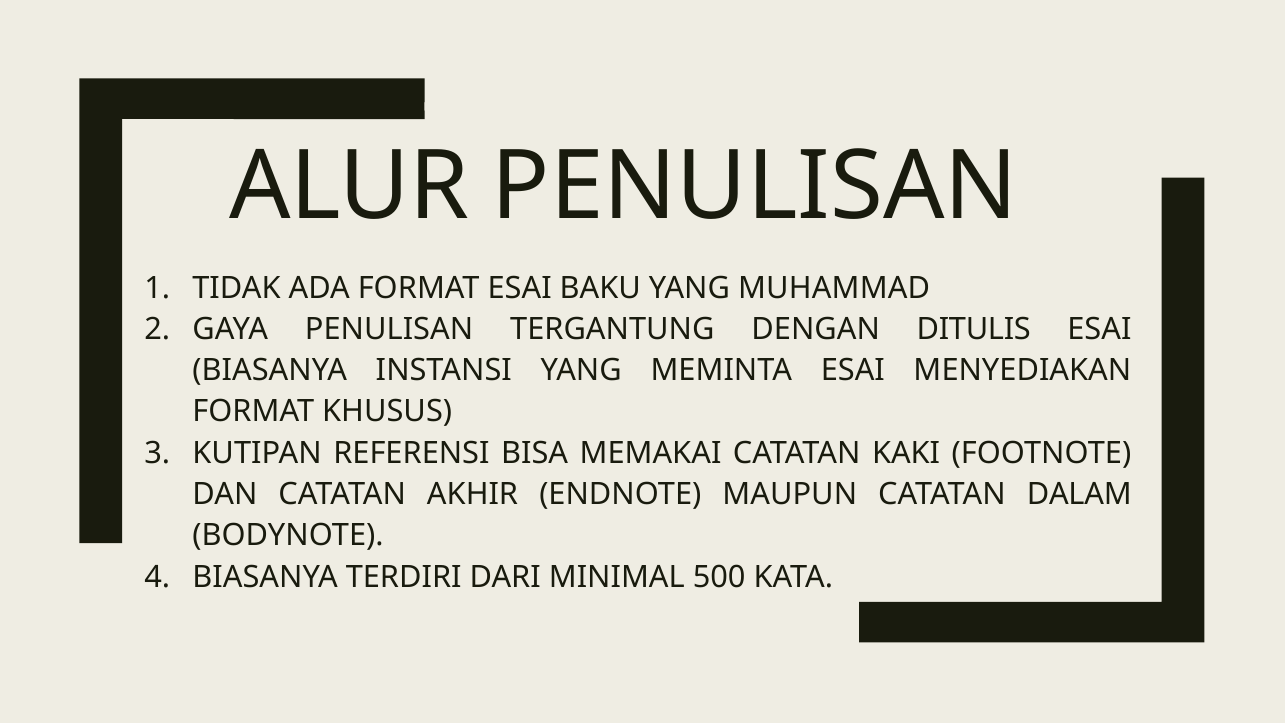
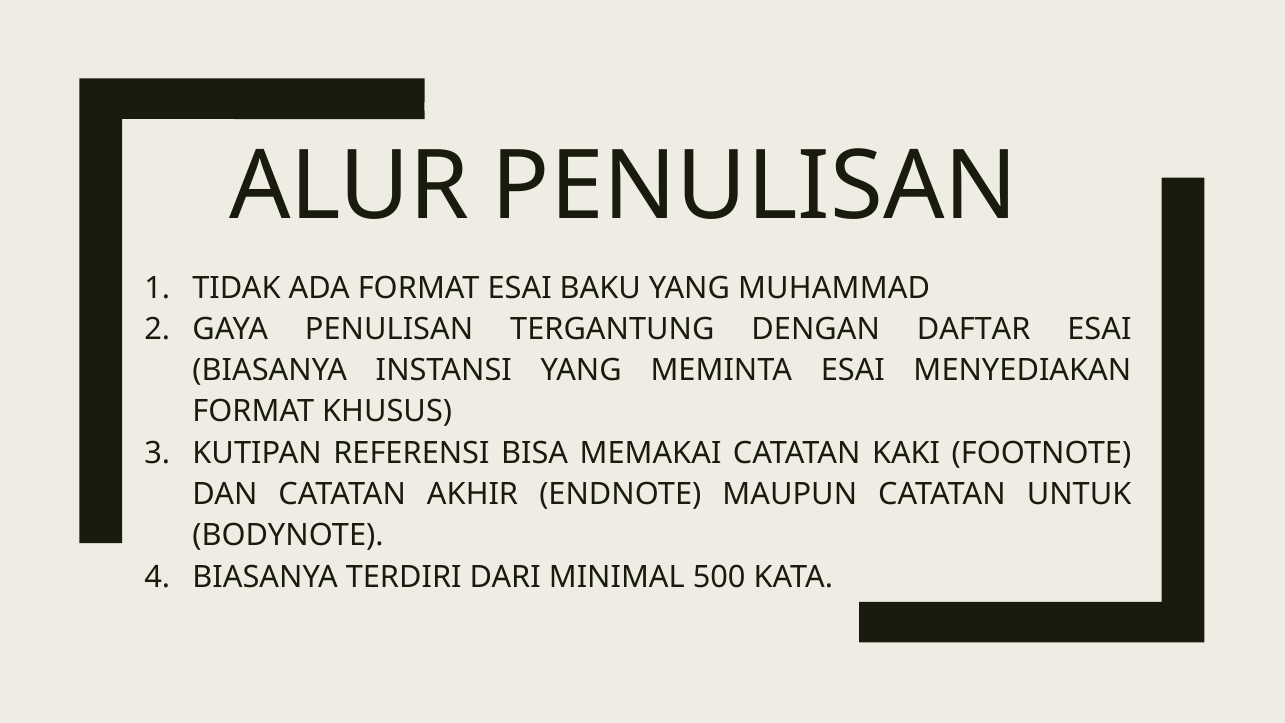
DITULIS: DITULIS -> DAFTAR (974, 329)
DALAM: DALAM -> UNTUK (1079, 494)
